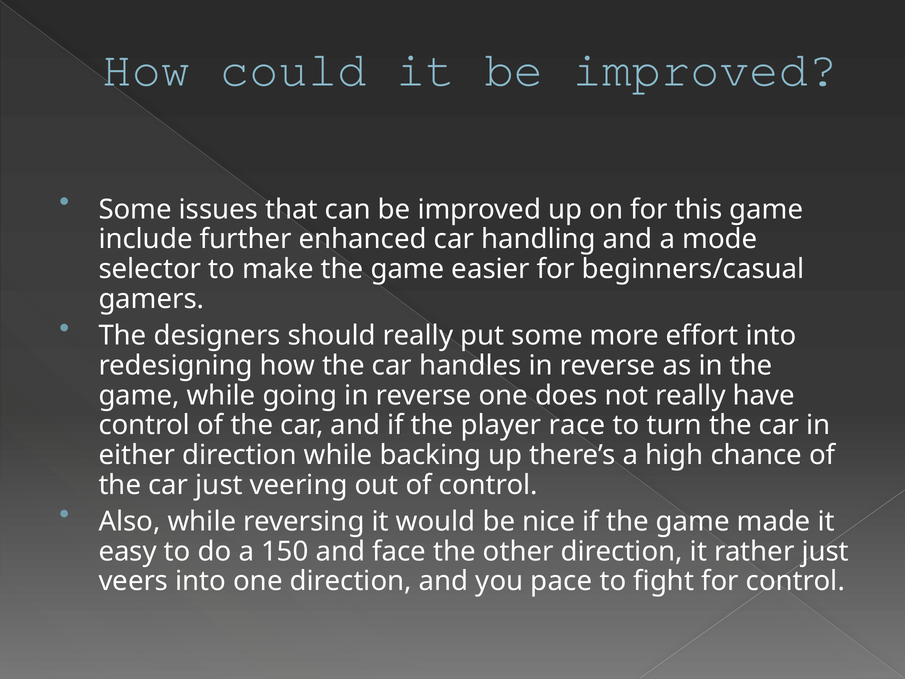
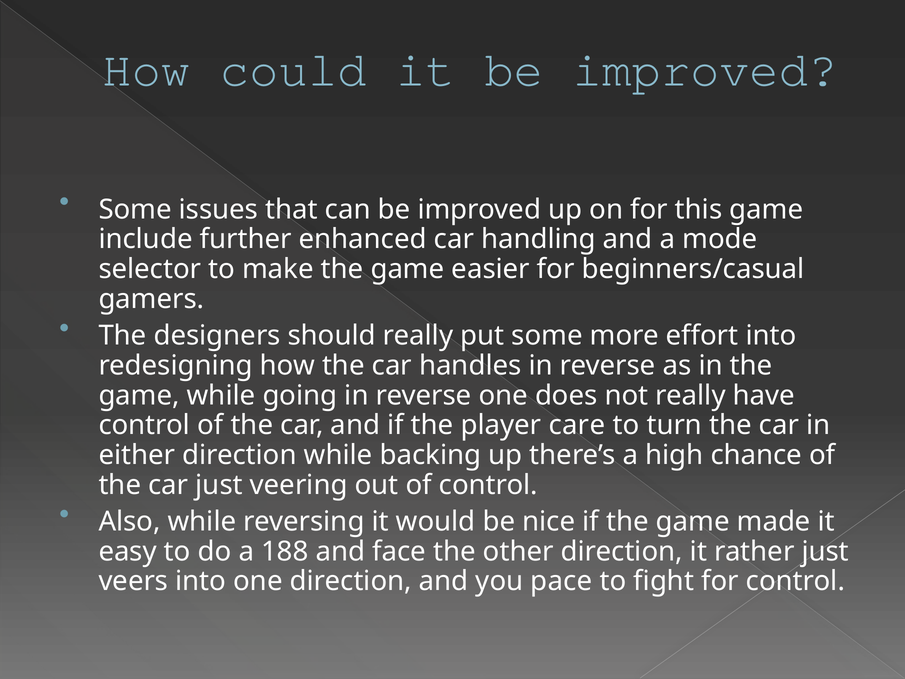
race: race -> care (577, 425)
150: 150 -> 188 (285, 551)
